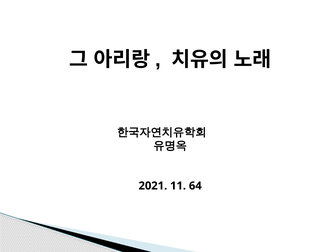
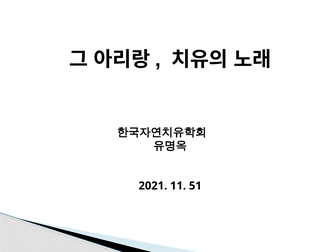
64: 64 -> 51 (195, 185)
